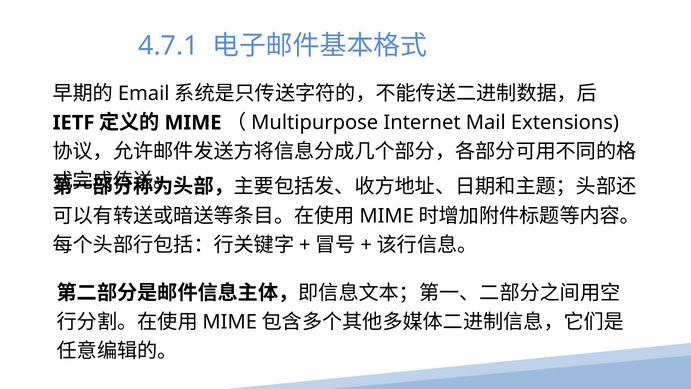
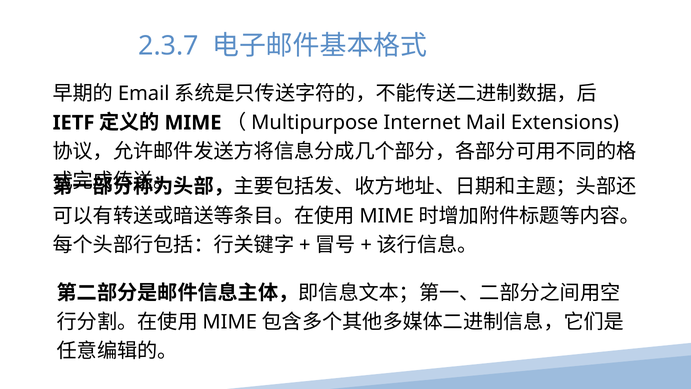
4.7.1: 4.7.1 -> 2.3.7 (169, 46)
